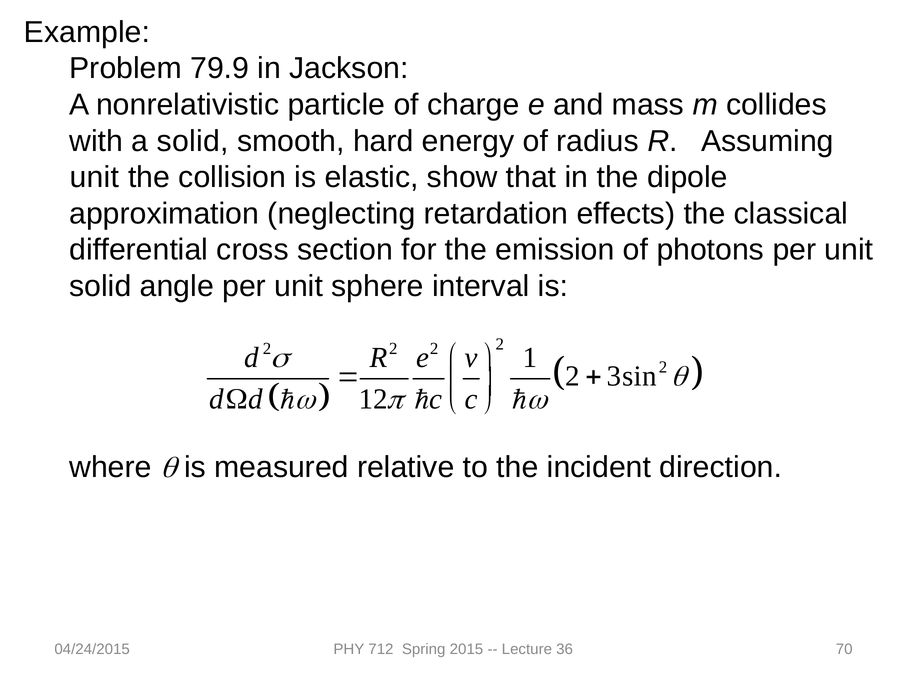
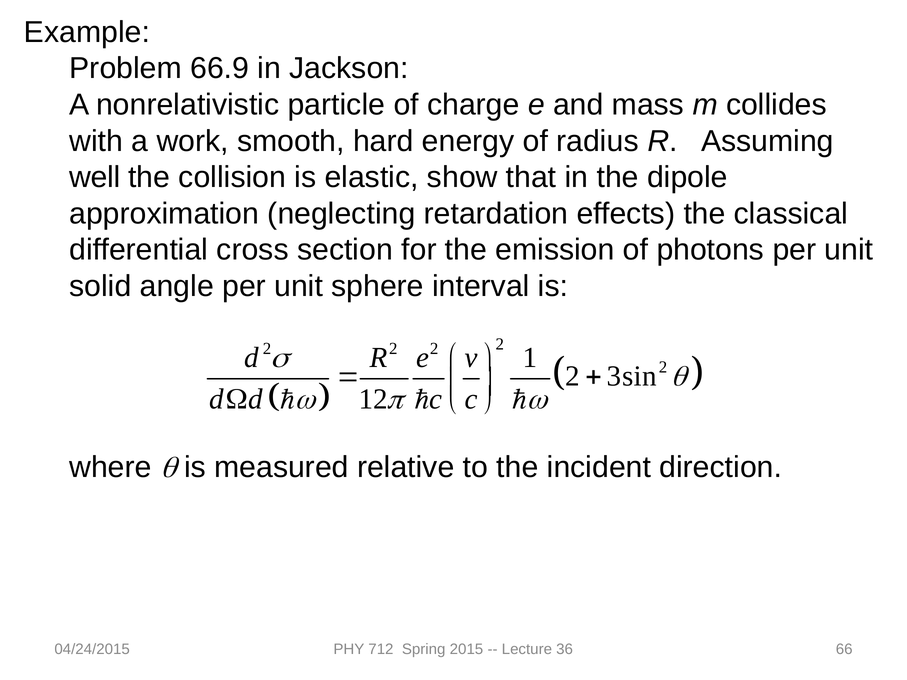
79.9: 79.9 -> 66.9 (220, 69)
a solid: solid -> work (193, 141)
unit: unit -> well (95, 177)
70: 70 -> 66 (844, 650)
